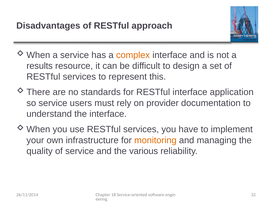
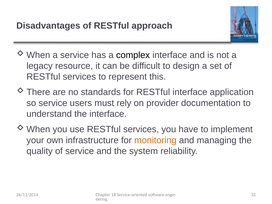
complex colour: orange -> black (133, 55)
results: results -> legacy (40, 66)
various: various -> system (144, 151)
